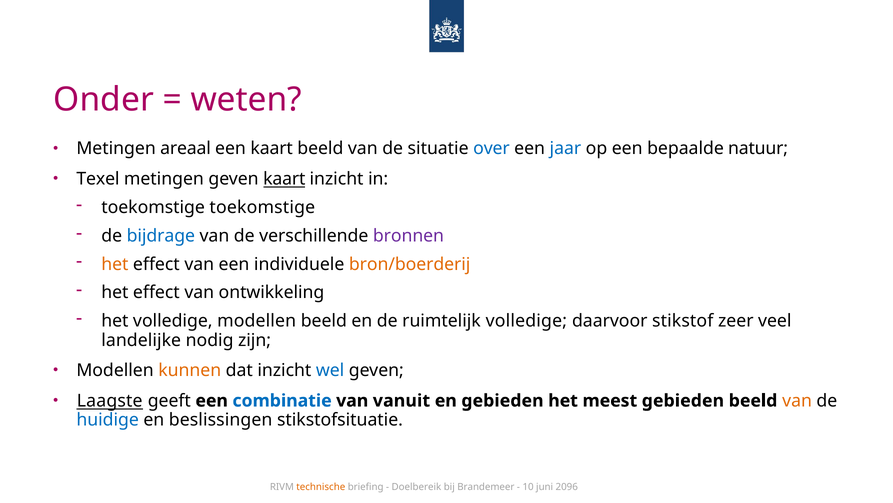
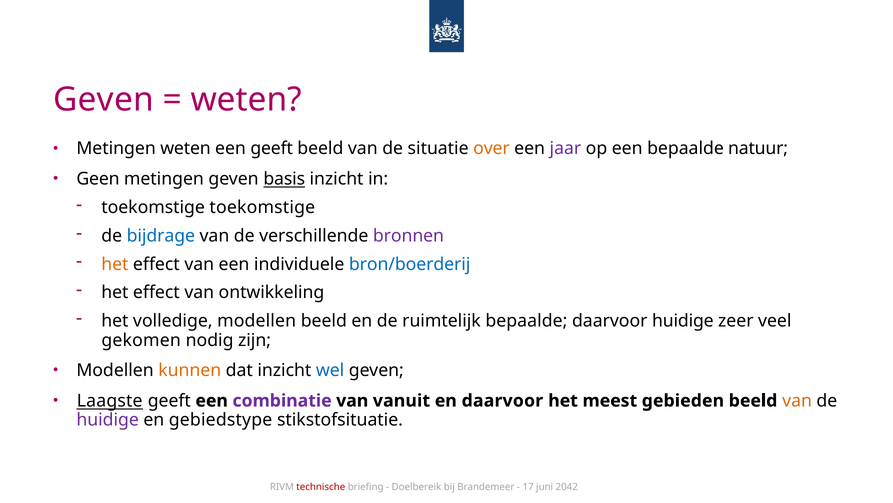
Onder: Onder -> Geven (104, 99)
Metingen areaal: areaal -> weten (185, 148)
een kaart: kaart -> geeft (272, 148)
over colour: blue -> orange (491, 148)
jaar colour: blue -> purple (565, 148)
Texel: Texel -> Geen (98, 179)
geven kaart: kaart -> basis (284, 179)
bron/boerderij colour: orange -> blue (410, 264)
ruimtelijk volledige: volledige -> bepaalde (526, 321)
daarvoor stikstof: stikstof -> huidige (683, 321)
landelijke: landelijke -> gekomen (141, 340)
combinatie colour: blue -> purple (282, 400)
en gebieden: gebieden -> daarvoor (502, 400)
huidige colour: blue -> purple (108, 419)
beslissingen: beslissingen -> gebiedstype (221, 419)
technische colour: orange -> red (321, 486)
10: 10 -> 17 (528, 486)
2096: 2096 -> 2042 (567, 486)
